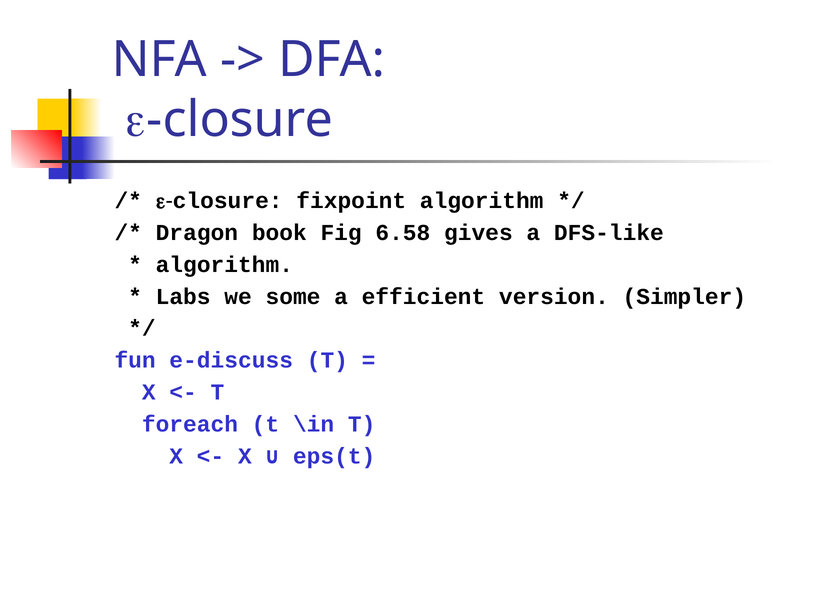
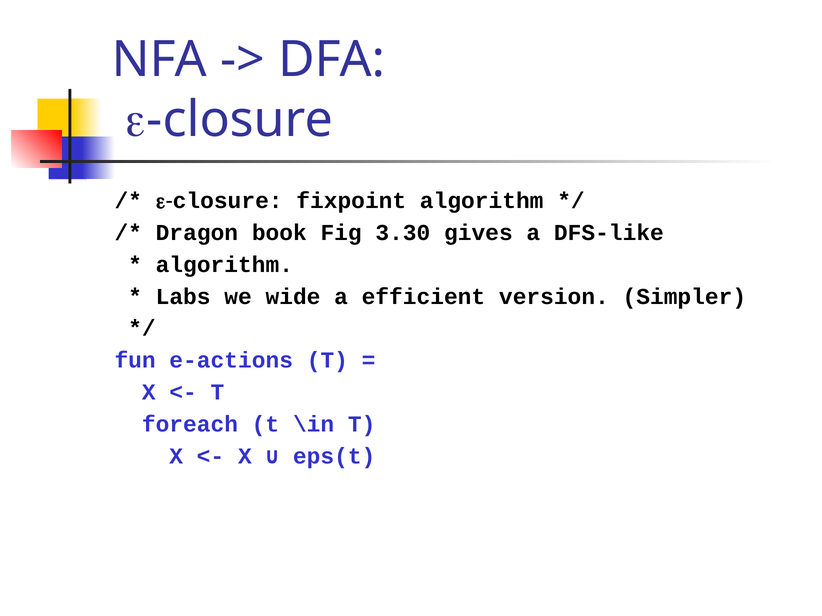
6.58: 6.58 -> 3.30 (403, 233)
some: some -> wide (293, 297)
e-discuss: e-discuss -> e-actions (231, 361)
